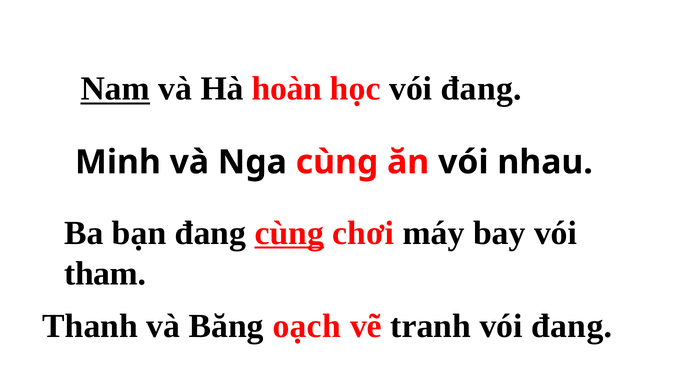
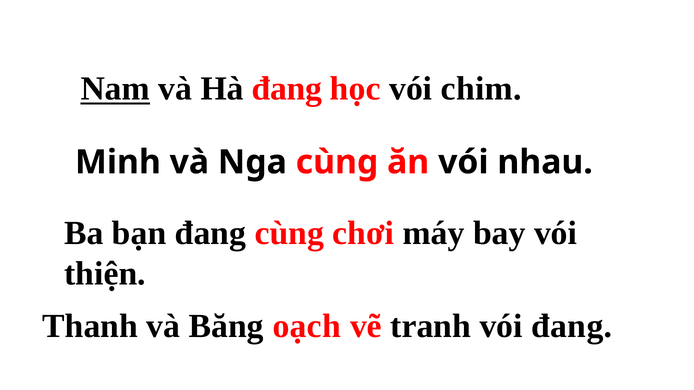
Hà hoàn: hoàn -> đang (287, 89)
học vói đang: đang -> chim (481, 89)
cùng underline: present -> none (289, 233)
tham: tham -> thiện (105, 274)
